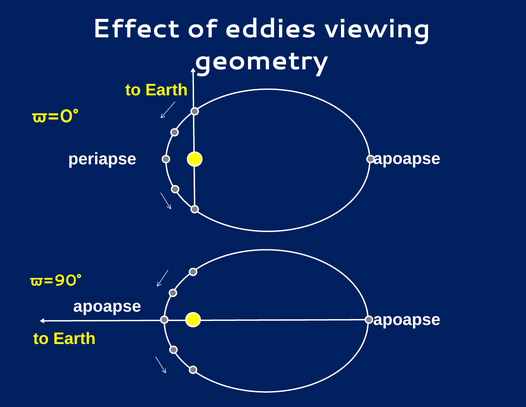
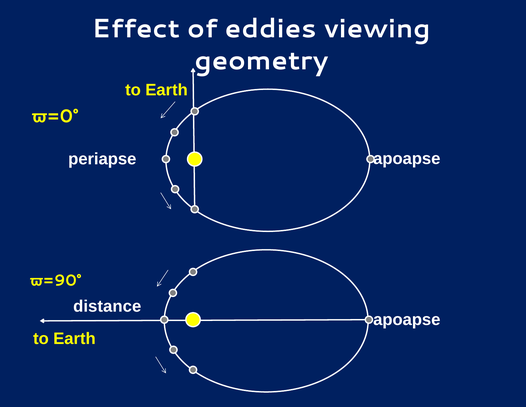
apoapse: apoapse -> distance (107, 306)
